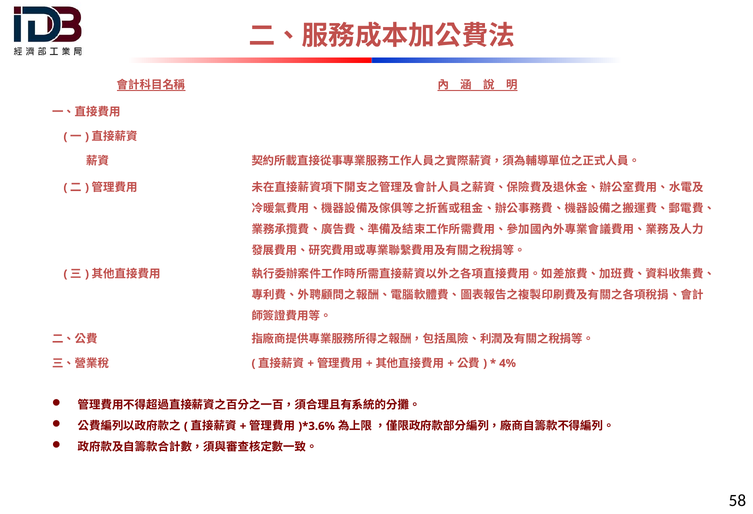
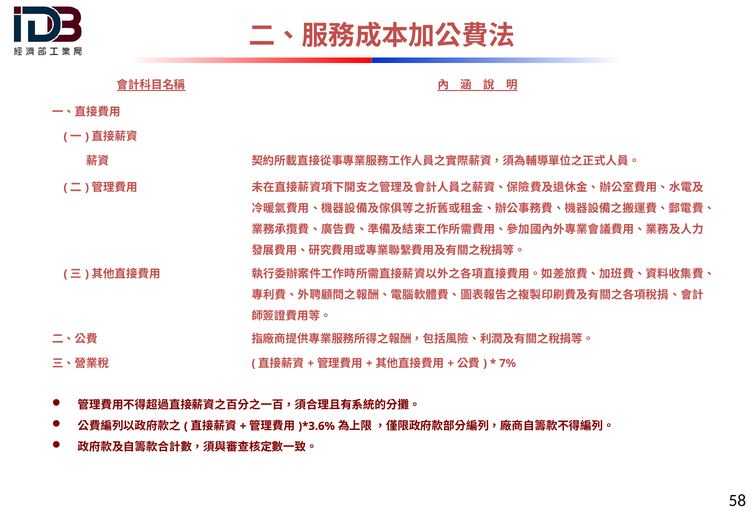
4%: 4% -> 7% (508, 363)
